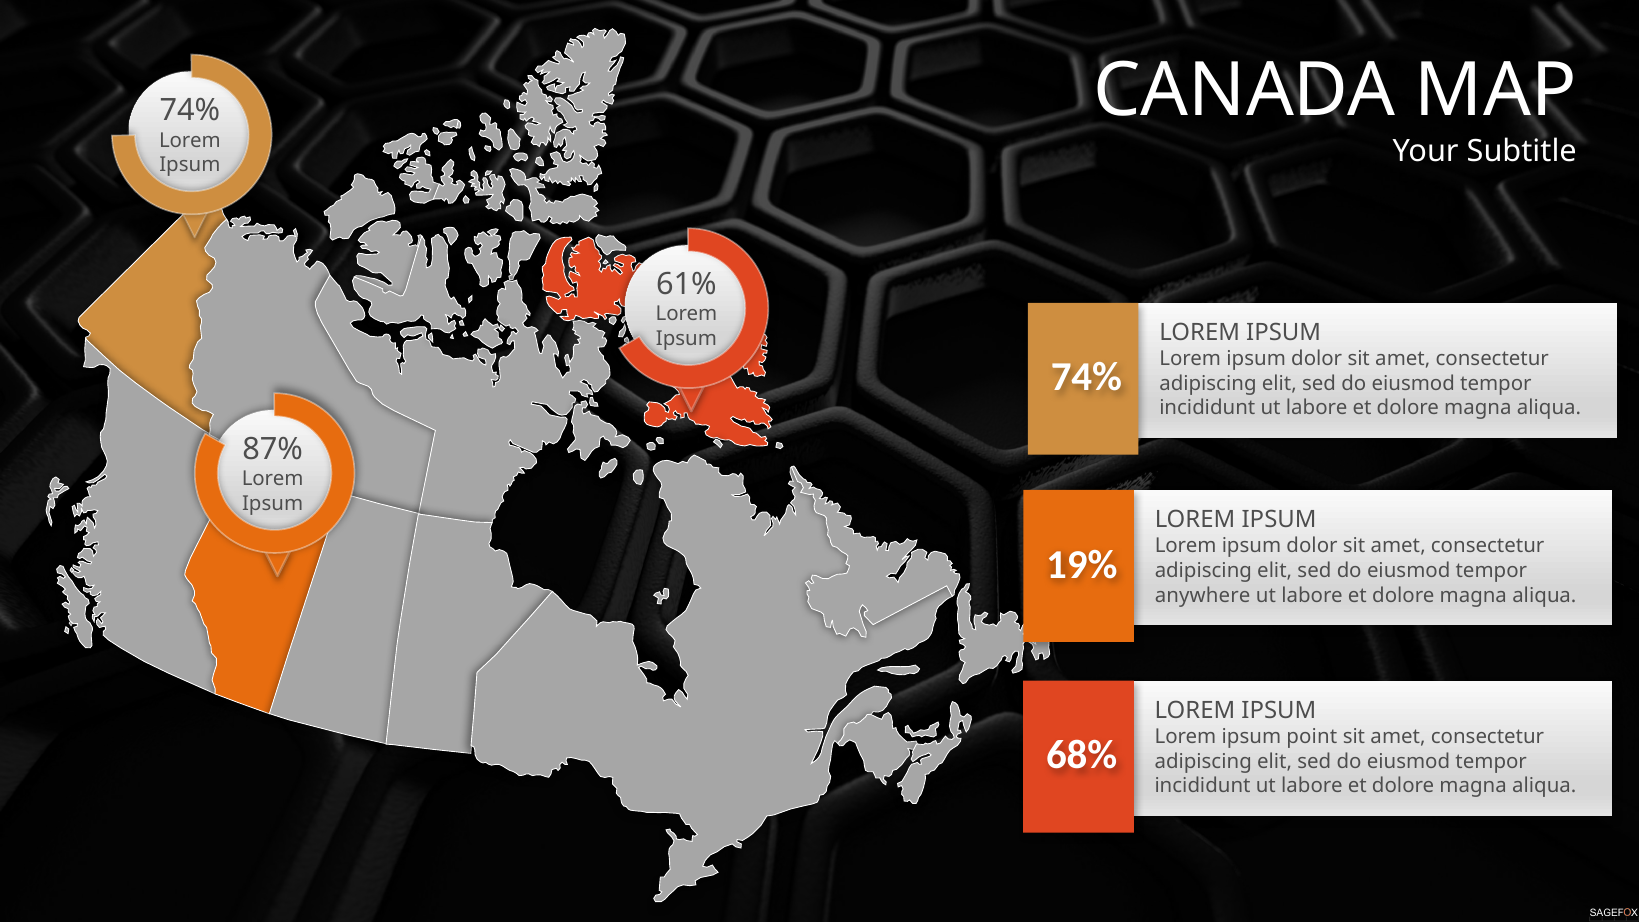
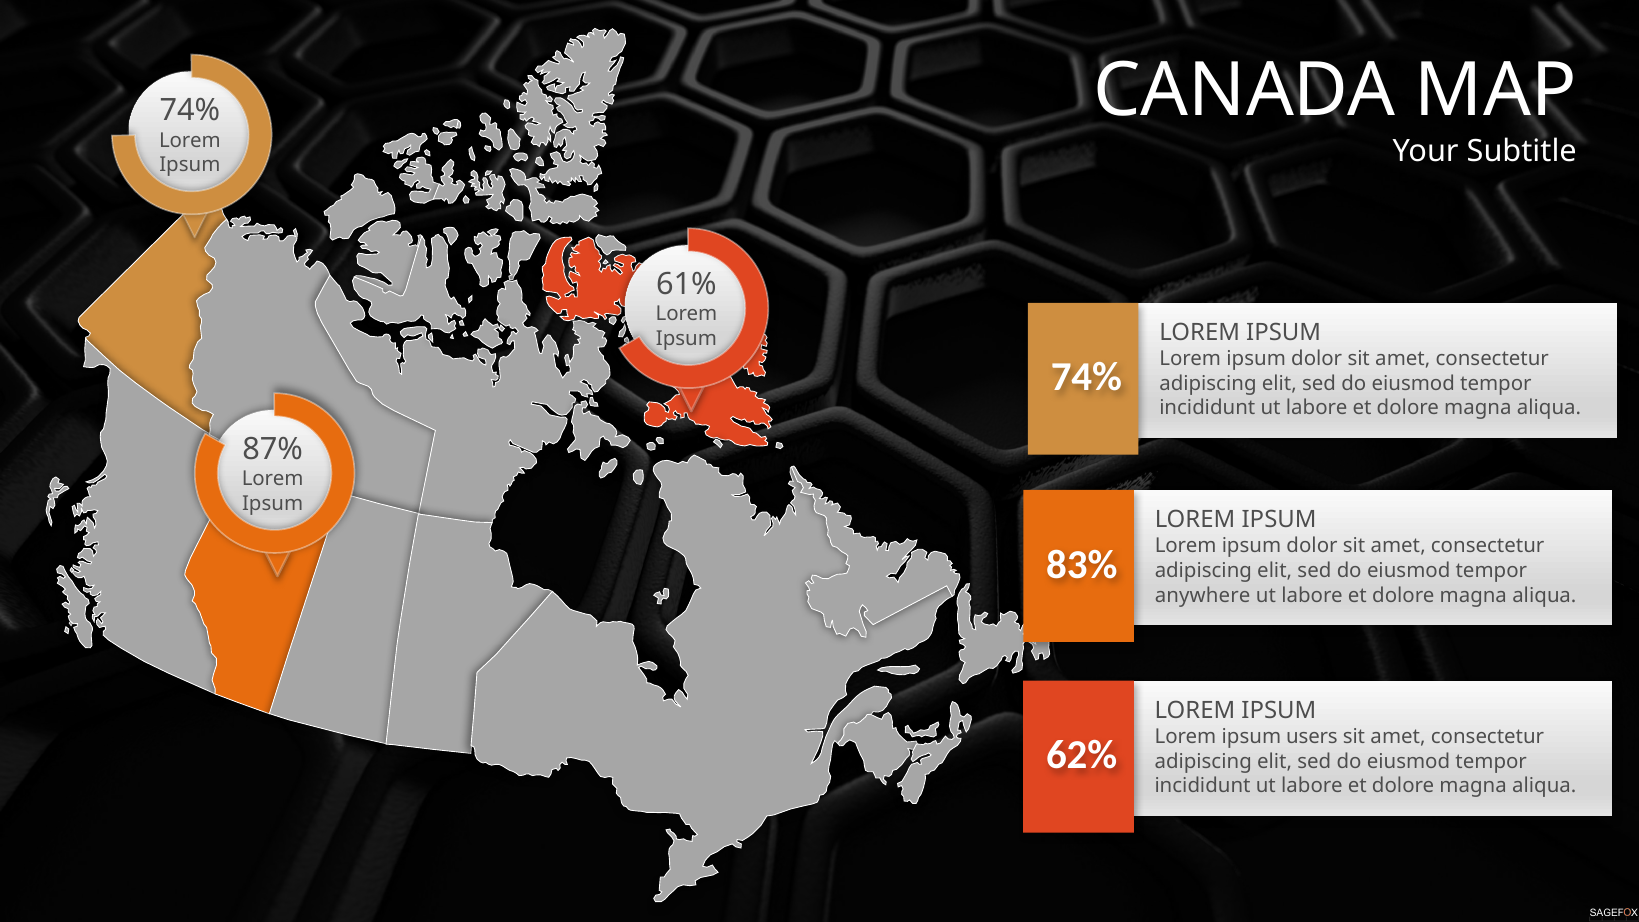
19%: 19% -> 83% (1082, 565)
point: point -> users (1312, 737)
68%: 68% -> 62% (1082, 755)
